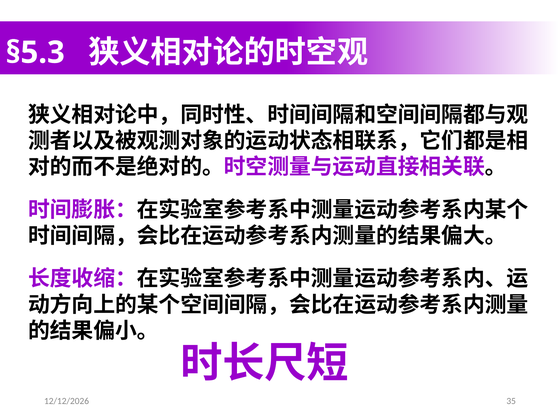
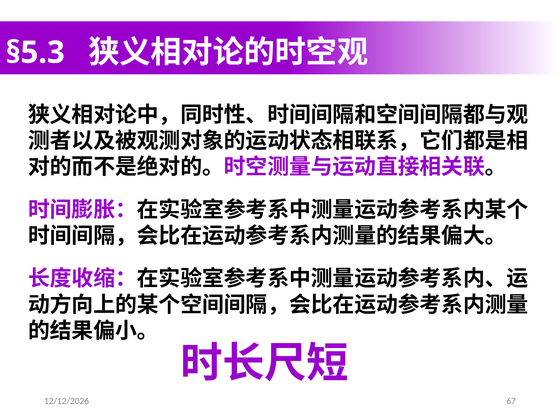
35: 35 -> 67 (511, 401)
